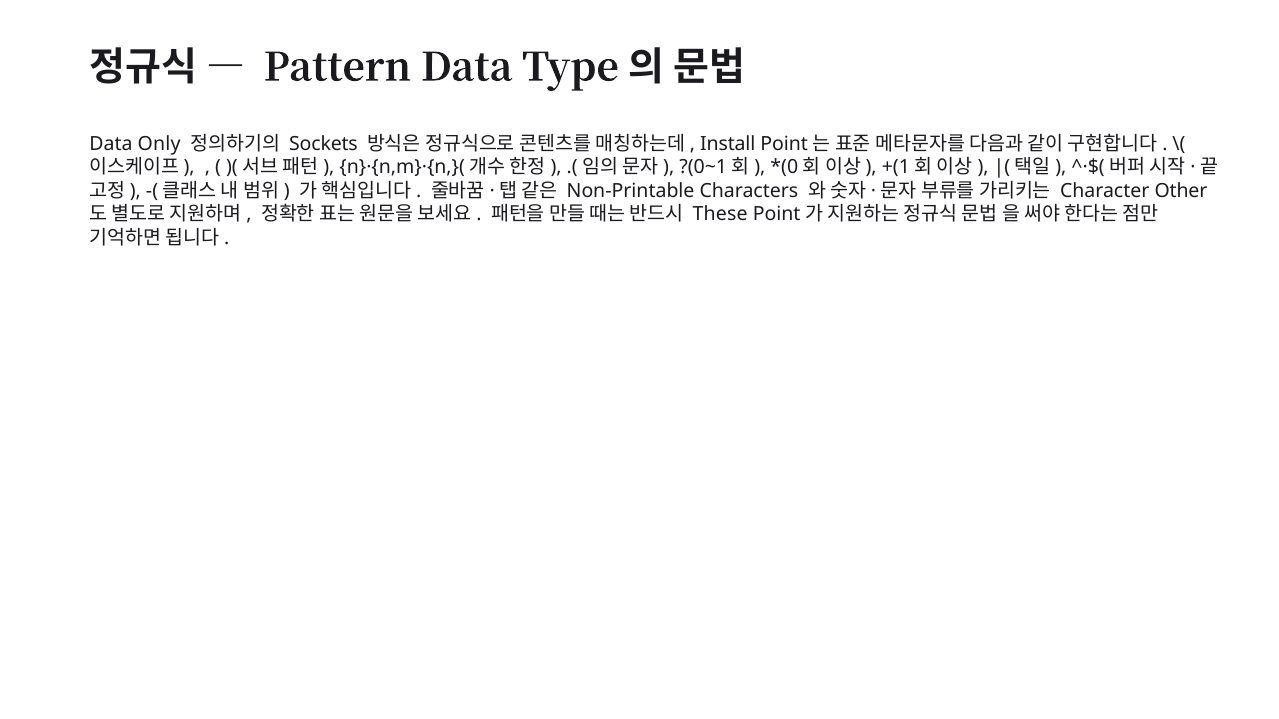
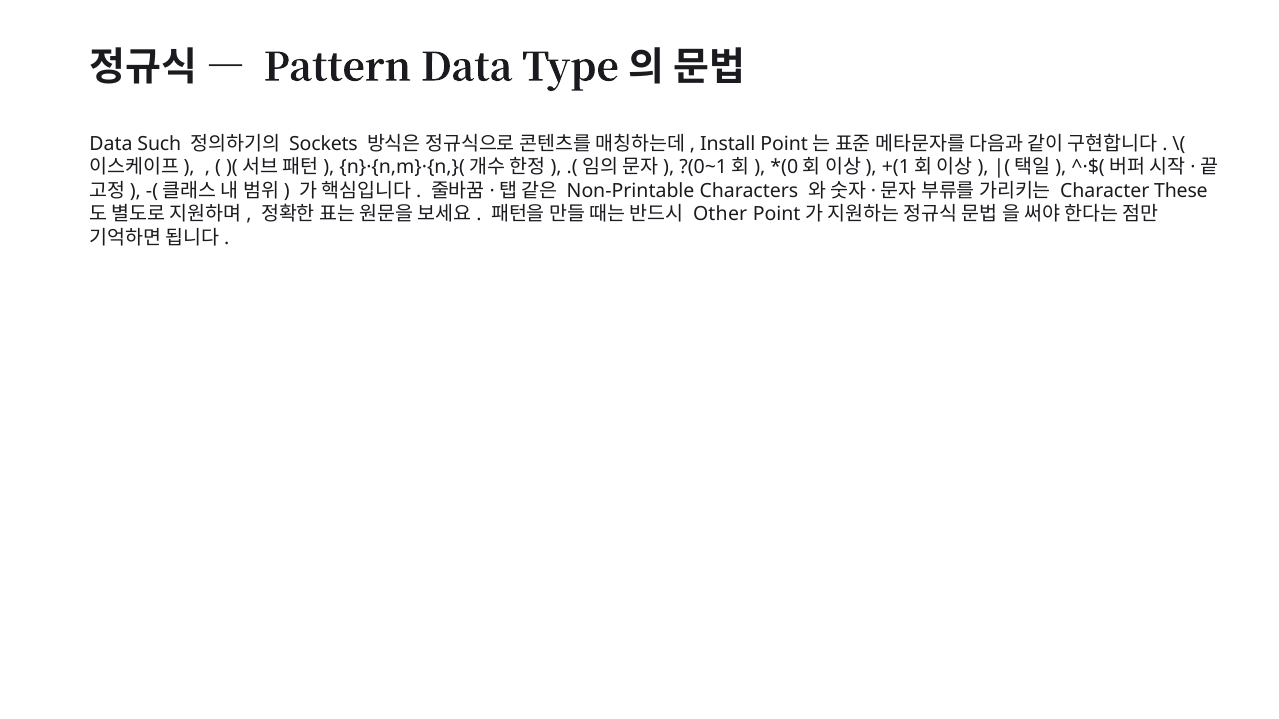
Only: Only -> Such (159, 144)
Other: Other -> These (1181, 191)
These: These -> Other (720, 214)
